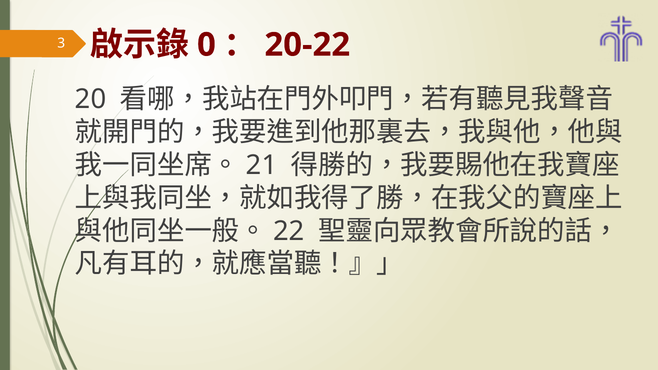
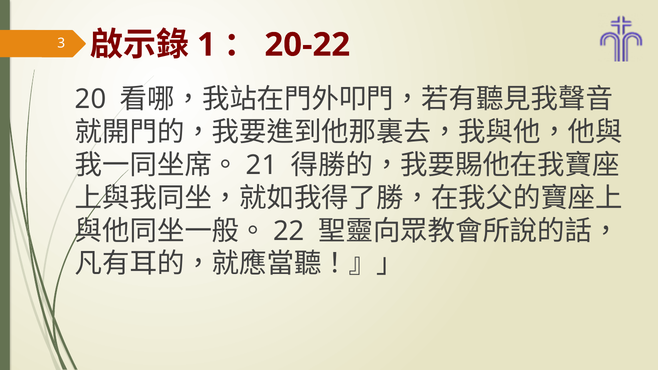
0: 0 -> 1 (206, 45)
